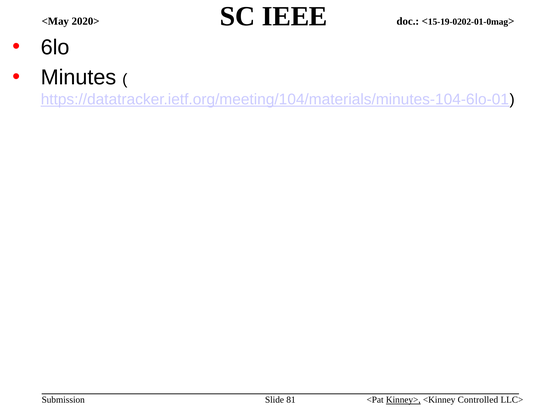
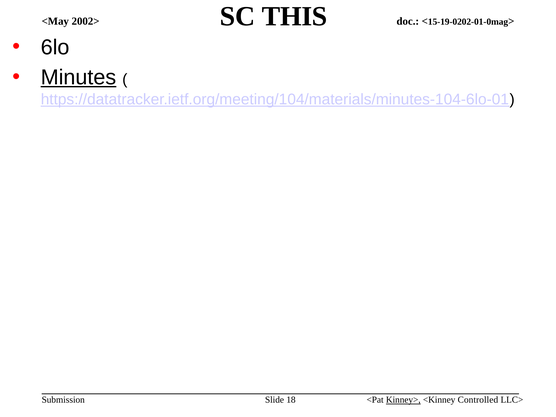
IEEE: IEEE -> THIS (295, 16)
2020>: 2020> -> 2002> (86, 21)
Minutes underline: none -> present (79, 78)
81: 81 -> 18 (291, 400)
